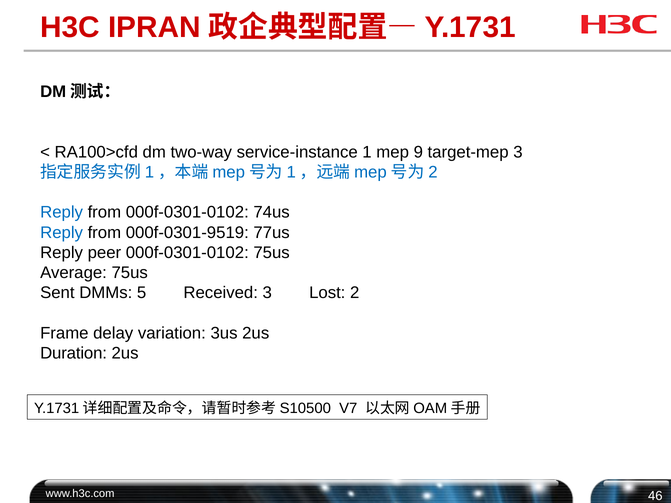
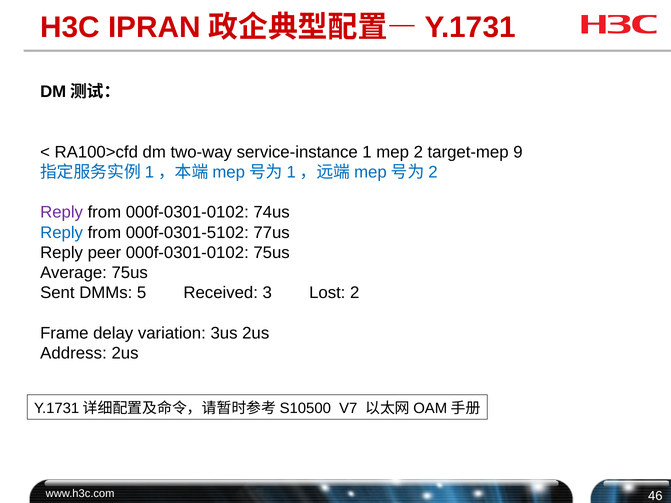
mep 9: 9 -> 2 (418, 152)
target-mep 3: 3 -> 9 (518, 152)
Reply colour: blue -> purple (62, 212)
000f-0301-9519: 000f-0301-9519 -> 000f-0301-5102 (187, 233)
Duration: Duration -> Address (73, 353)
